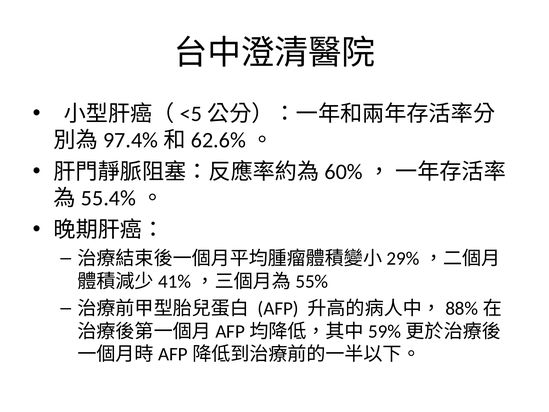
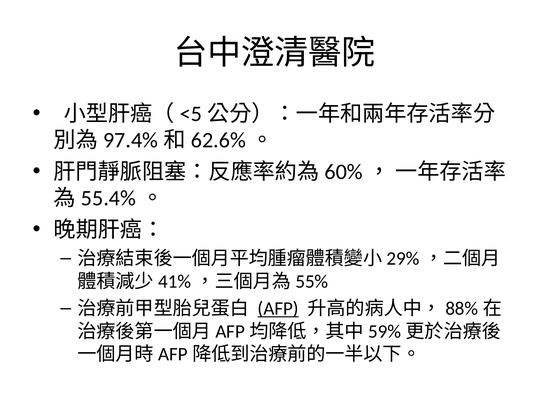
AFP underline: none -> present (278, 308)
